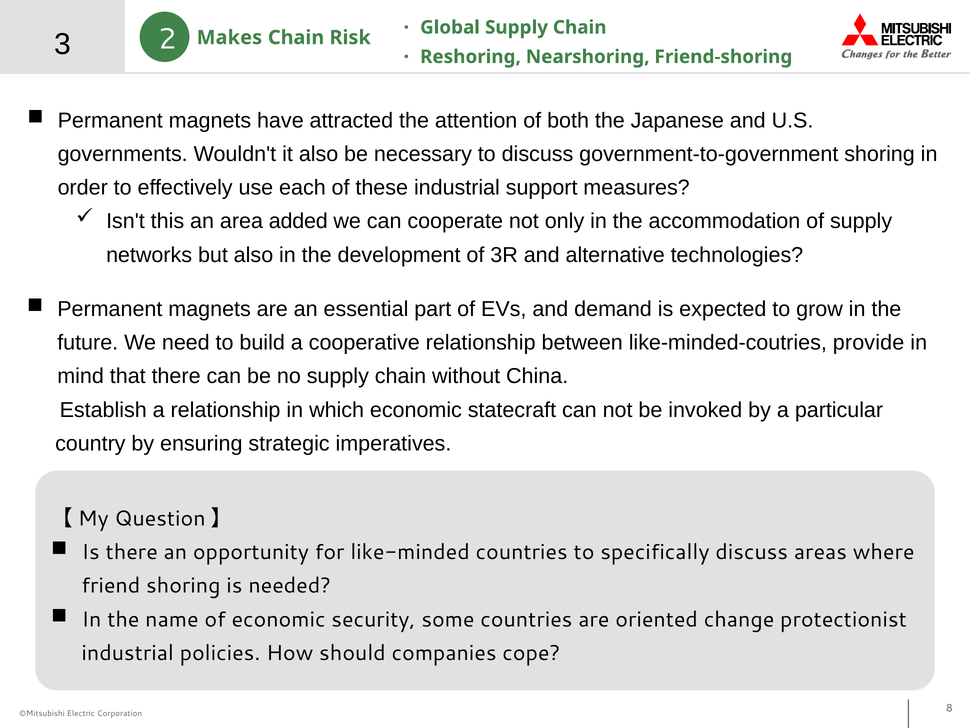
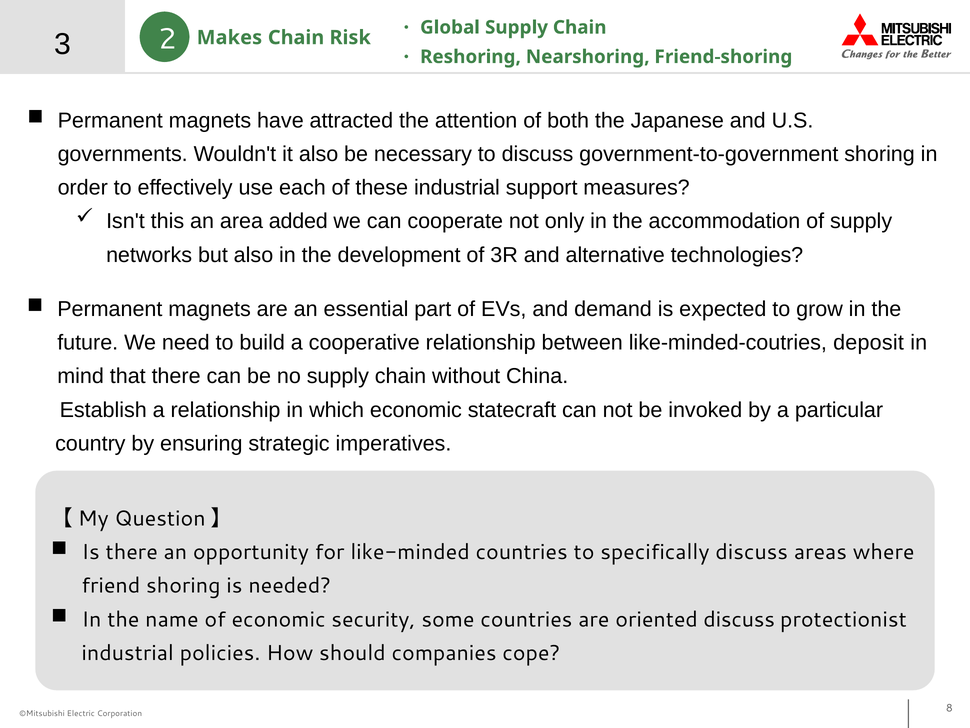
provide: provide -> deposit (869, 342)
oriented change: change -> discuss (739, 619)
